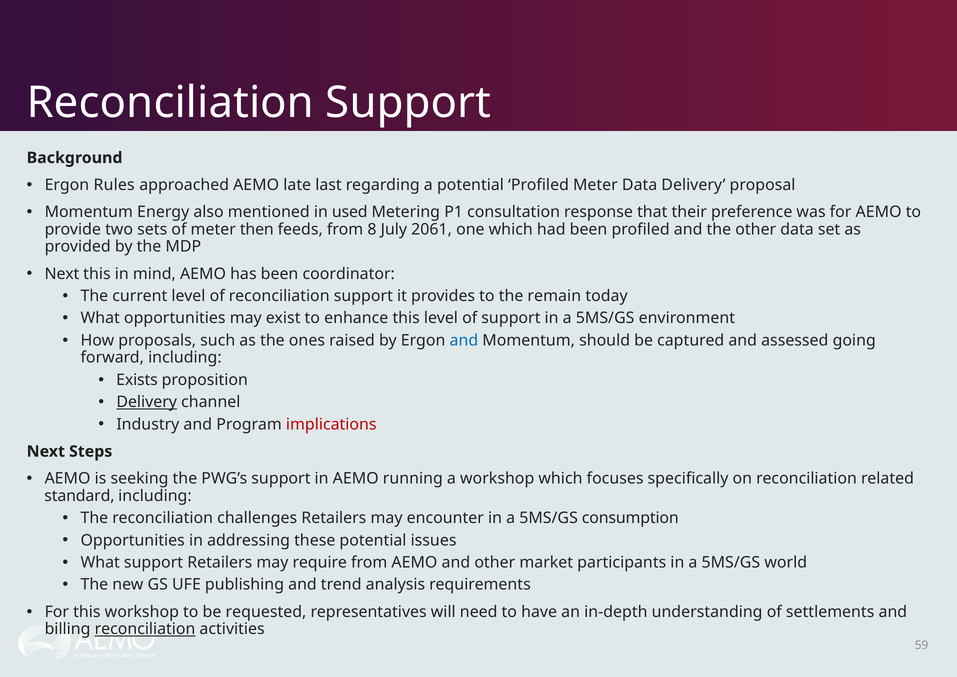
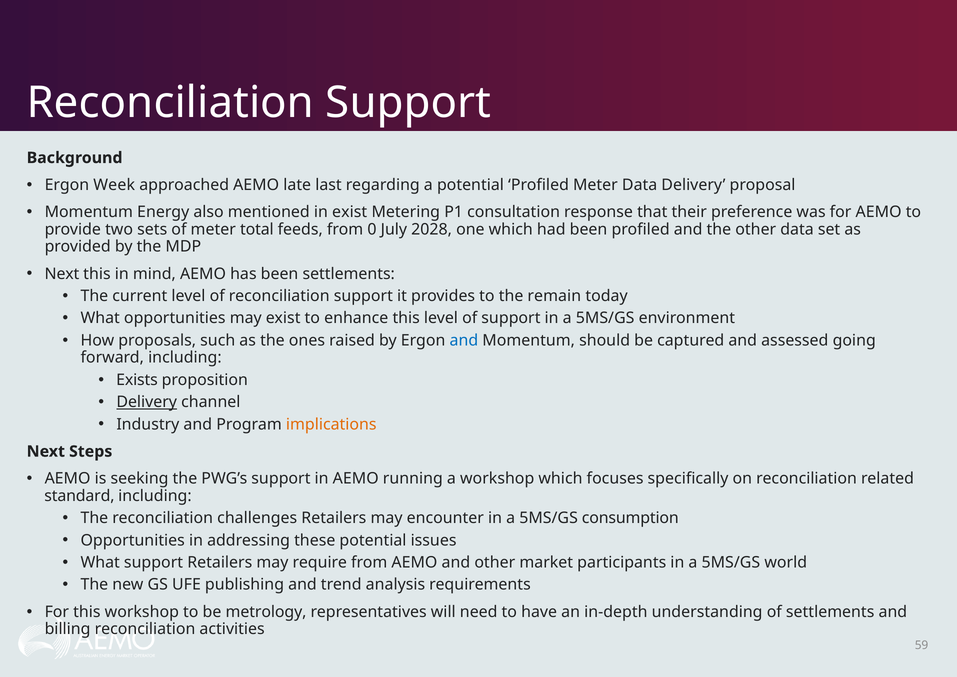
Rules: Rules -> Week (114, 185)
in used: used -> exist (350, 212)
then: then -> total (257, 229)
8: 8 -> 0 (372, 229)
2061: 2061 -> 2028 (432, 229)
been coordinator: coordinator -> settlements (349, 274)
implications colour: red -> orange (331, 424)
requested: requested -> metrology (266, 612)
reconciliation underline: present -> none (145, 629)
